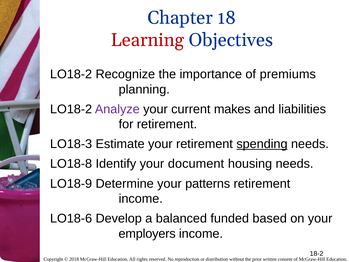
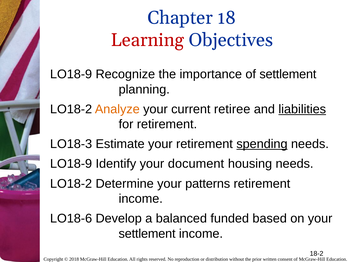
LO18-2: LO18-2 -> LO18-9 (71, 74)
of premiums: premiums -> settlement (288, 74)
Analyze colour: purple -> orange (117, 109)
makes: makes -> retiree (232, 109)
liabilities underline: none -> present (302, 109)
LO18-8: LO18-8 -> LO18-9 (71, 164)
LO18-9: LO18-9 -> LO18-2 (71, 183)
employers: employers -> settlement (147, 233)
